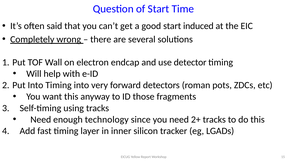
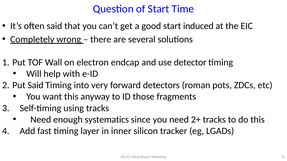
Put Into: Into -> Said (36, 85)
technology: technology -> systematics (107, 120)
